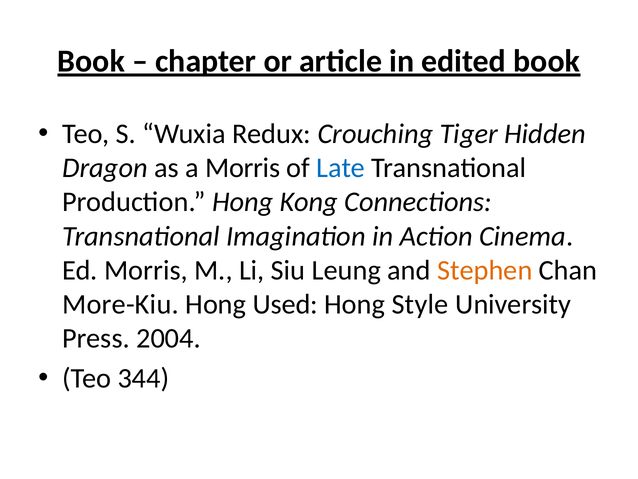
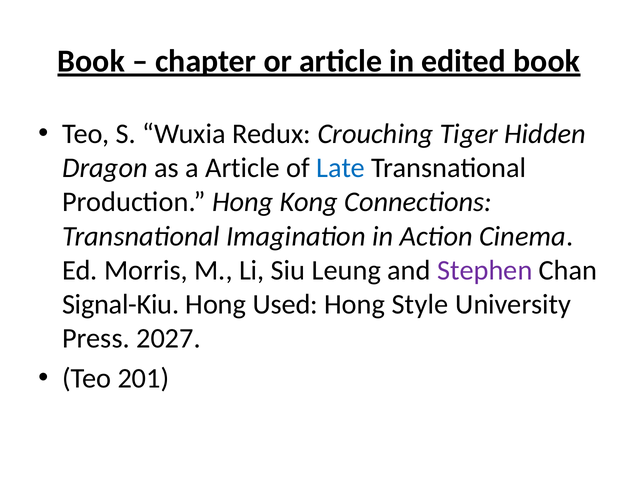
a Morris: Morris -> Article (243, 168)
Stephen colour: orange -> purple (485, 270)
More-Kiu: More-Kiu -> Signal-Kiu (121, 304)
2004: 2004 -> 2027 (169, 338)
344: 344 -> 201 (143, 378)
